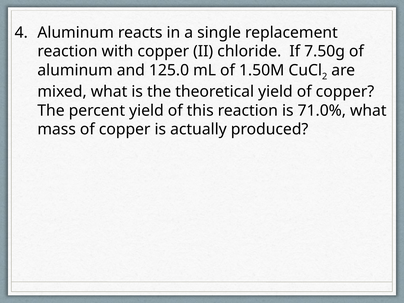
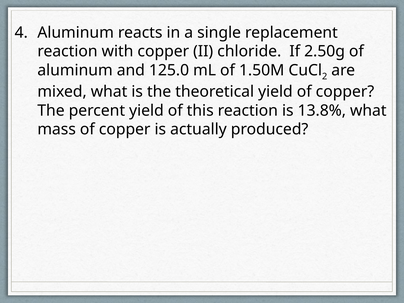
7.50g: 7.50g -> 2.50g (325, 51)
71.0%: 71.0% -> 13.8% (322, 111)
